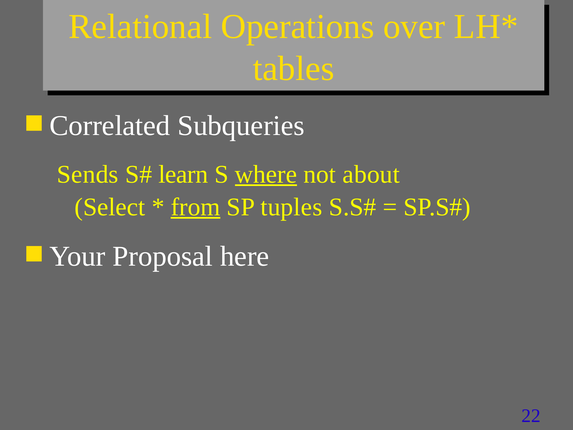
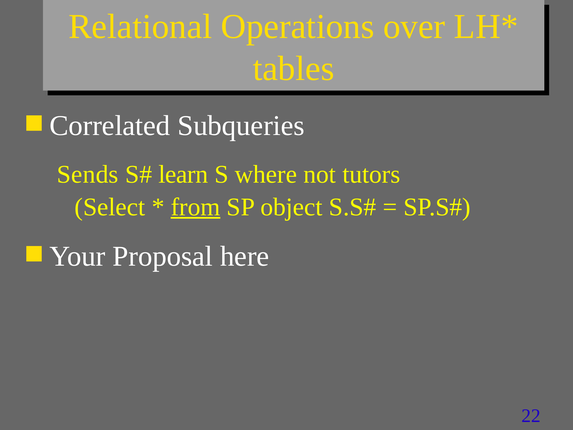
where underline: present -> none (266, 174)
about: about -> tutors (371, 174)
tuples: tuples -> object (291, 207)
